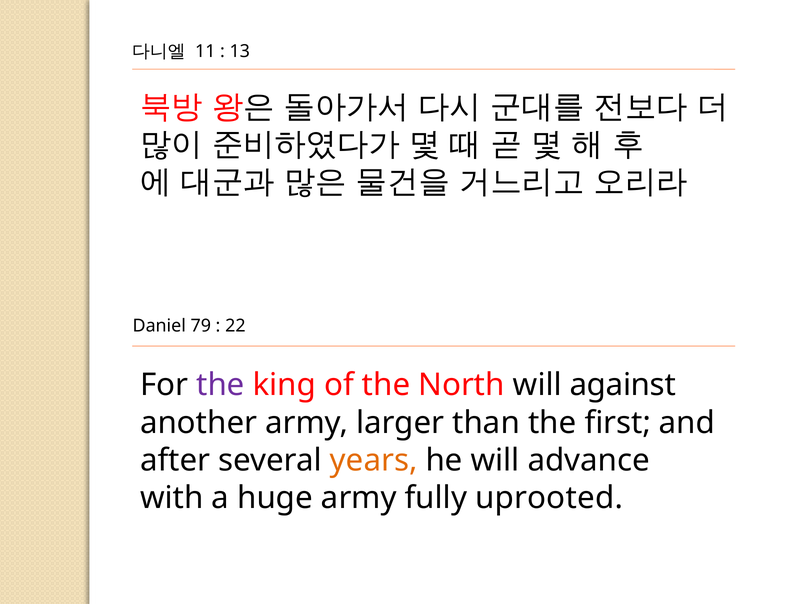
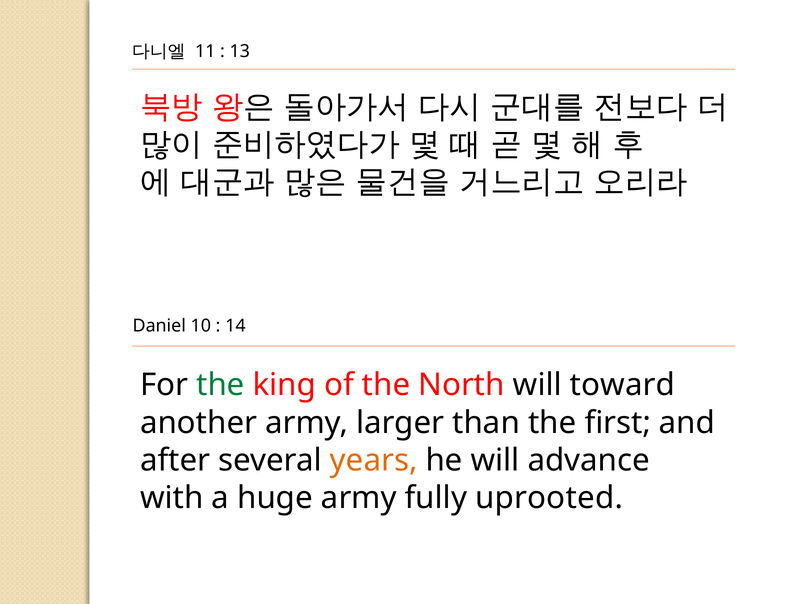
79: 79 -> 10 (201, 326)
22: 22 -> 14 (235, 326)
the colour: purple -> green (220, 385)
against: against -> toward (623, 385)
